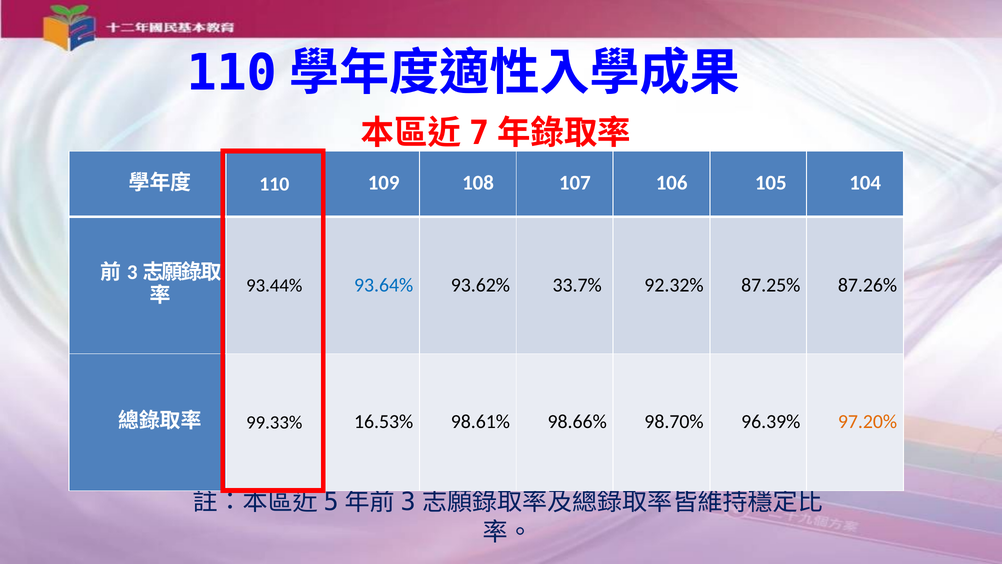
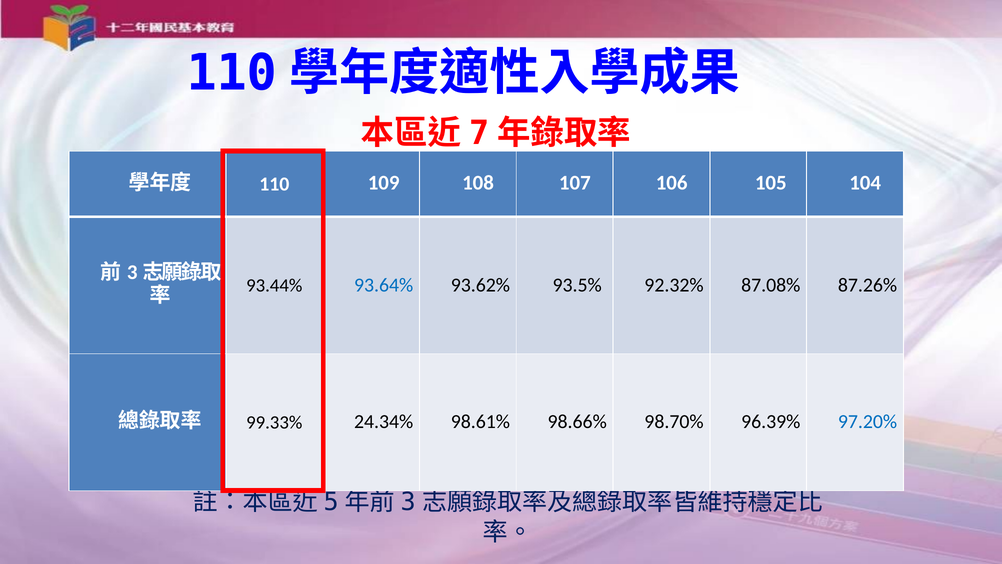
33.7%: 33.7% -> 93.5% (577, 285)
87.25%: 87.25% -> 87.08% (771, 285)
16.53%: 16.53% -> 24.34% (384, 422)
97.20% colour: orange -> blue (868, 422)
